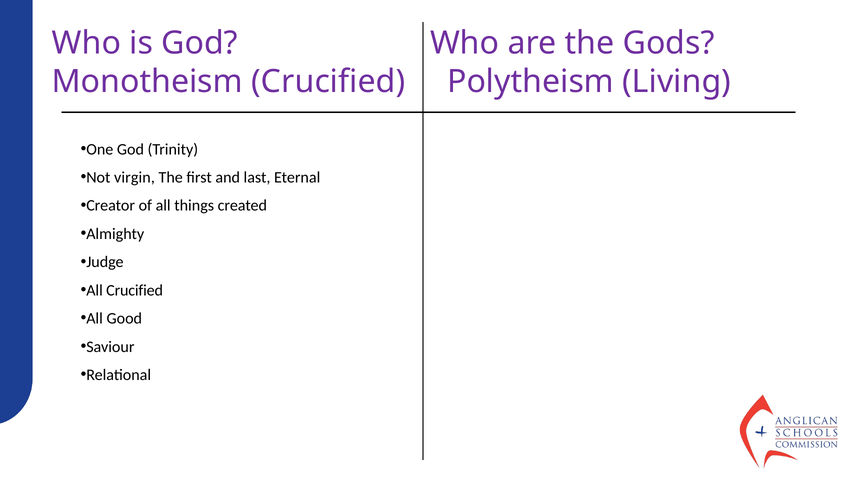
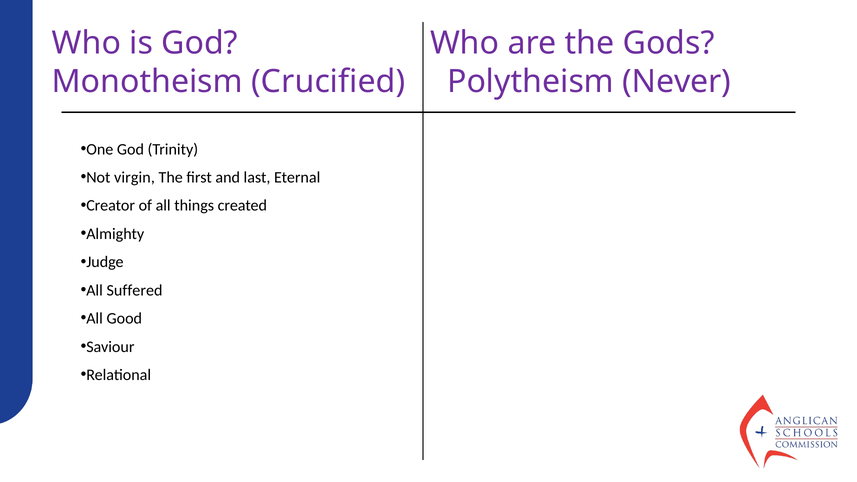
Living: Living -> Never (677, 82)
All Crucified: Crucified -> Suffered (135, 290)
